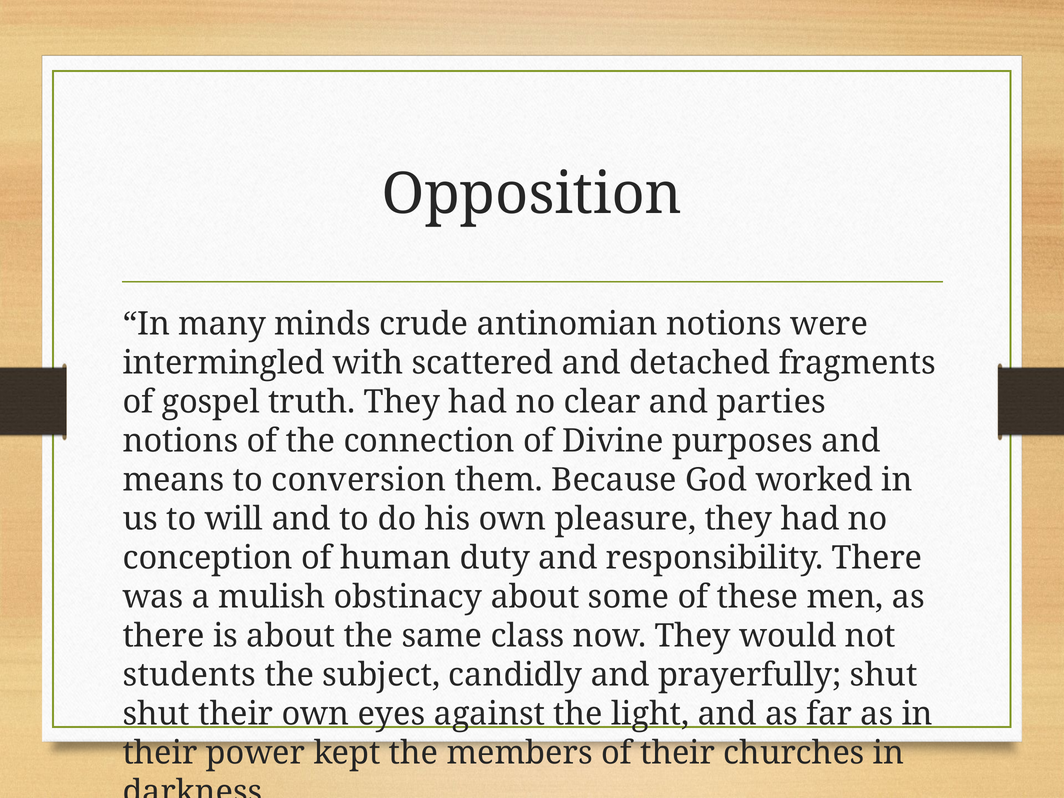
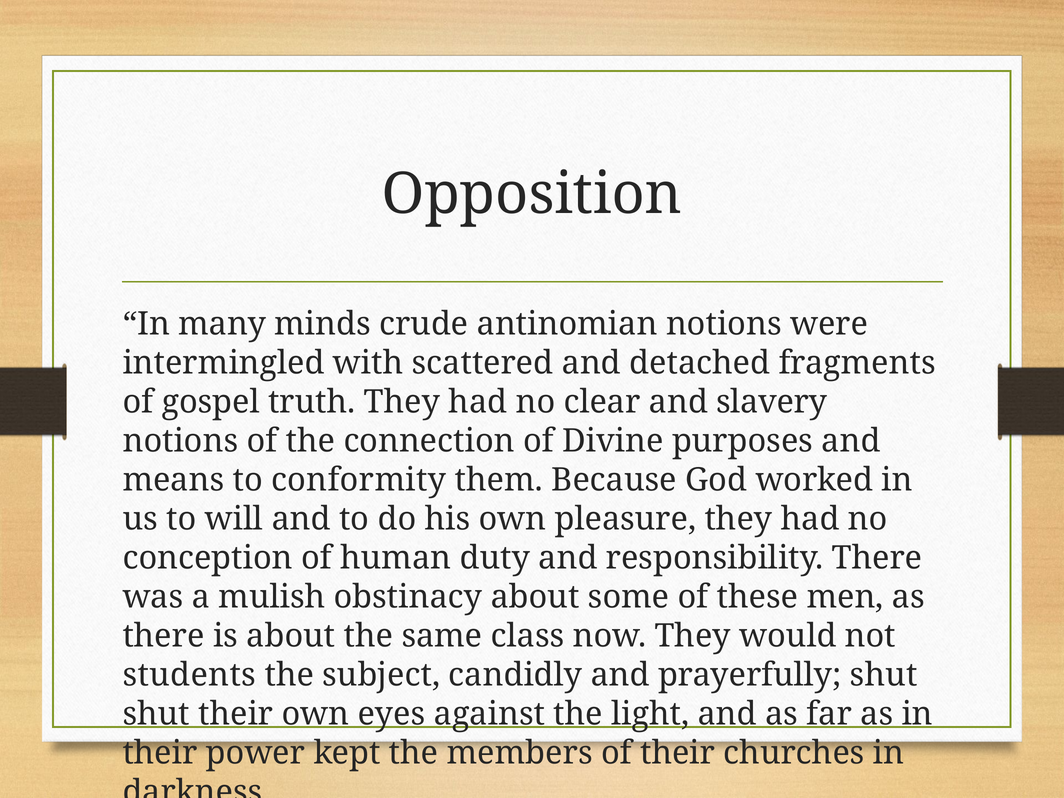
parties: parties -> slavery (772, 402)
conversion: conversion -> conformity (359, 480)
